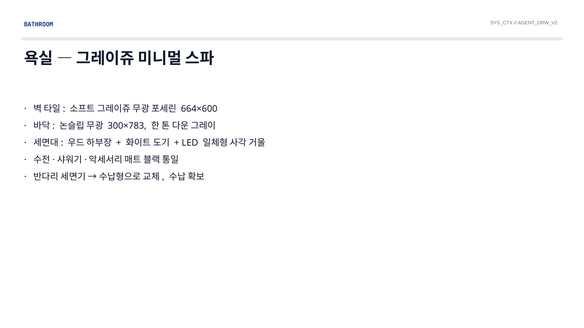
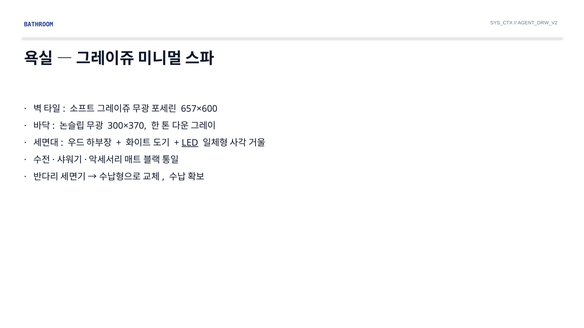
664×600: 664×600 -> 657×600 (199, 109)
300×783: 300×783 -> 300×370 (127, 126)
LED underline: none -> present (190, 143)
